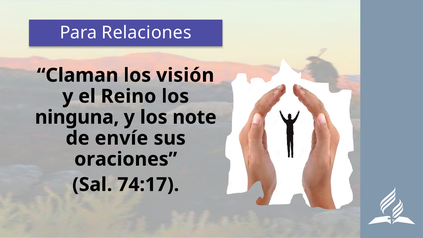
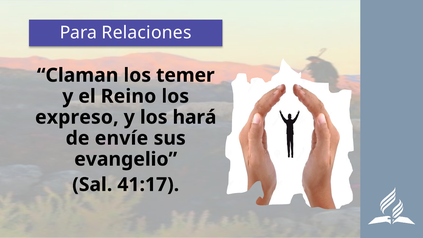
visión: visión -> temer (185, 75)
ninguna: ninguna -> expreso (77, 117)
note: note -> hará (194, 117)
oraciones: oraciones -> evangelio (126, 159)
74:17: 74:17 -> 41:17 (148, 185)
